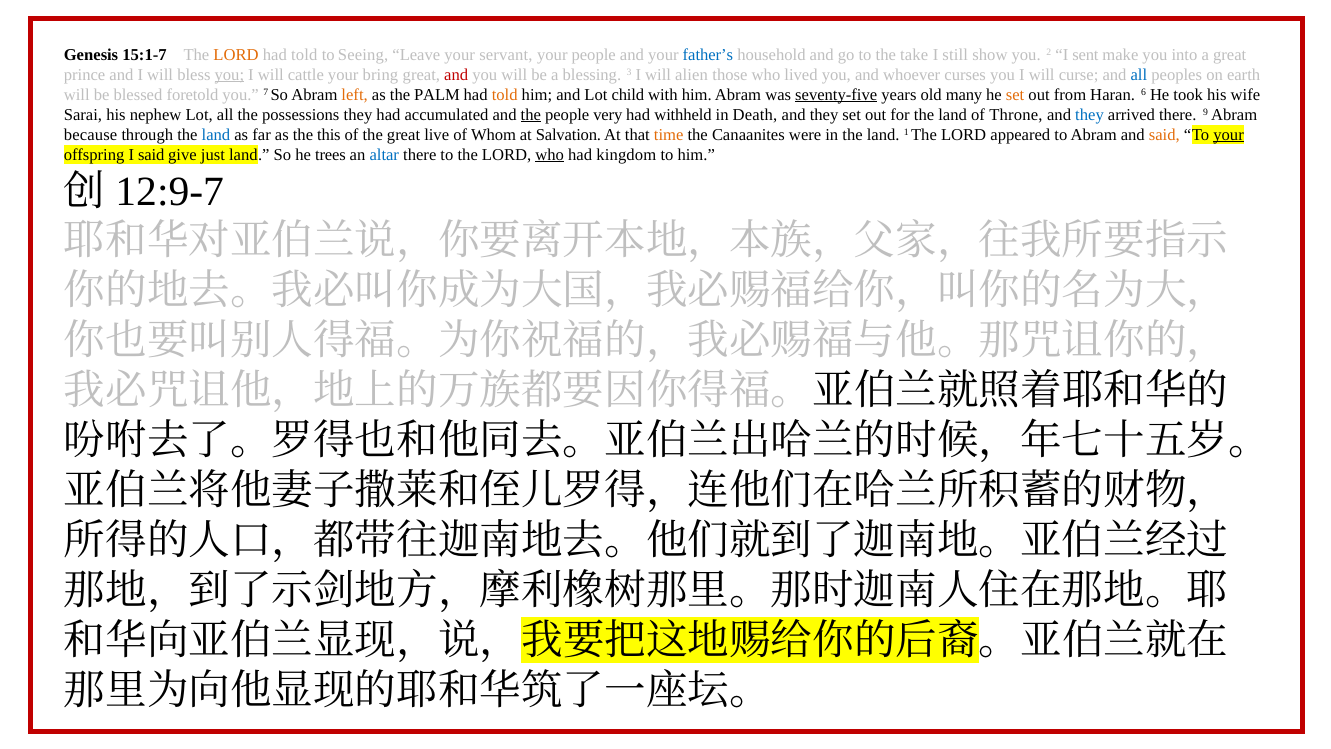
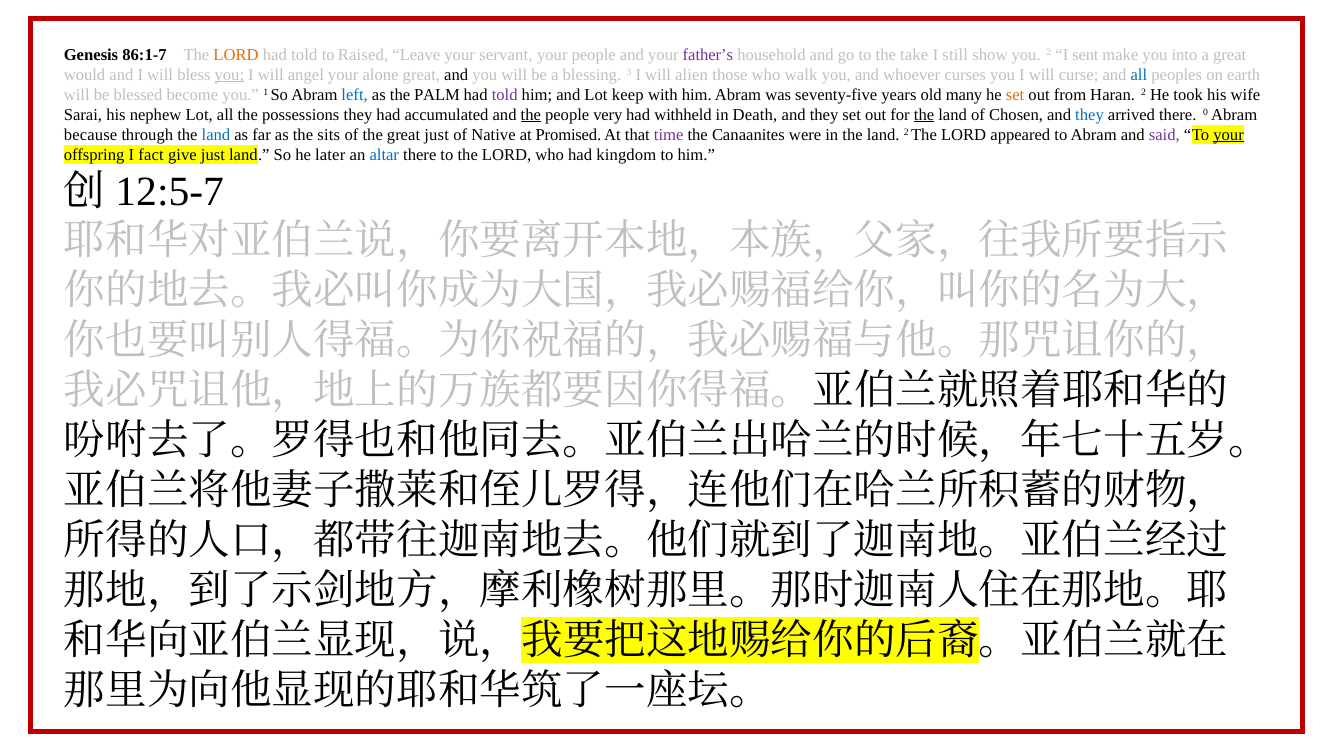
15:1-7: 15:1-7 -> 86:1-7 (145, 55)
Seeing: Seeing -> Raised (363, 55)
father’s colour: blue -> purple (708, 55)
prince: prince -> would (85, 75)
cattle: cattle -> angel (306, 75)
bring: bring -> alone (381, 75)
and colour: red -> black (456, 75)
lived: lived -> walk (801, 75)
foretold: foretold -> become (192, 95)
7: 7 -> 1 (266, 92)
left colour: orange -> blue (355, 95)
told colour: orange -> purple (505, 95)
child: child -> keep (628, 95)
seventy-five underline: present -> none (836, 95)
Haran 6: 6 -> 2 (1143, 92)
the underline: none -> present (924, 115)
Throne: Throne -> Chosen (1016, 115)
9: 9 -> 0 (1206, 112)
this: this -> sits (329, 135)
great live: live -> just (437, 135)
Whom: Whom -> Native (493, 135)
Salvation: Salvation -> Promised (568, 135)
time colour: orange -> purple (669, 135)
land 1: 1 -> 2 (906, 132)
said colour: orange -> purple (1164, 135)
I said: said -> fact (151, 155)
trees: trees -> later (330, 155)
who underline: present -> none (550, 155)
12:9-7: 12:9-7 -> 12:5-7 (170, 191)
